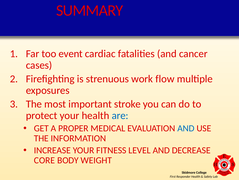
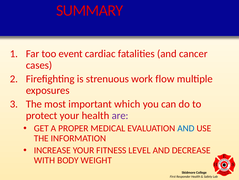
stroke: stroke -> which (127, 104)
are colour: blue -> purple (120, 115)
CORE: CORE -> WITH (44, 160)
